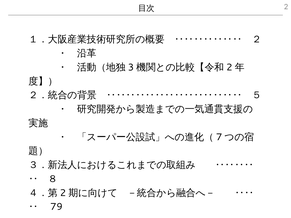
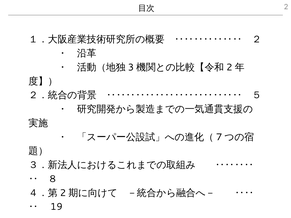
79: 79 -> 19 (56, 207)
